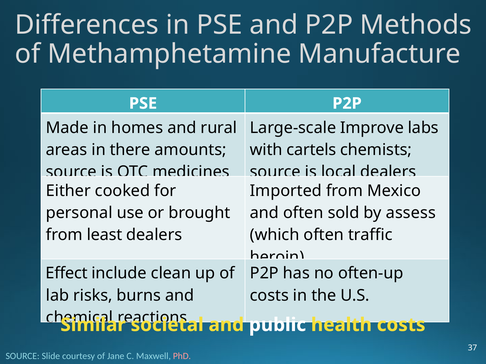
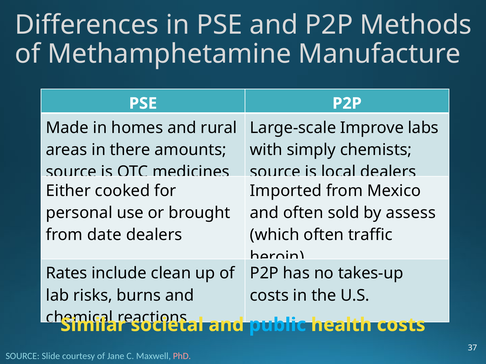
cartels: cartels -> simply (311, 150)
least: least -> date (104, 235)
Effect: Effect -> Rates (67, 274)
often-up: often-up -> takes-up (371, 274)
public colour: white -> light blue (277, 325)
